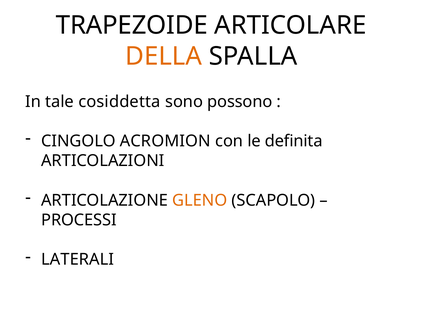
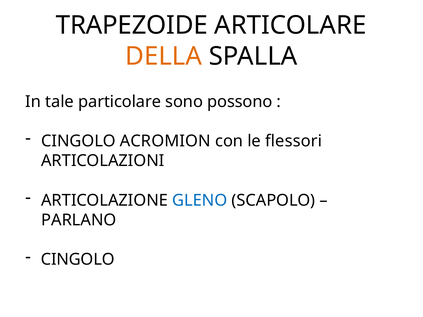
cosiddetta: cosiddetta -> particolare (120, 102)
definita: definita -> flessori (294, 141)
GLENO colour: orange -> blue (200, 201)
PROCESSI: PROCESSI -> PARLANO (79, 220)
LATERALI: LATERALI -> CINGOLO (78, 260)
